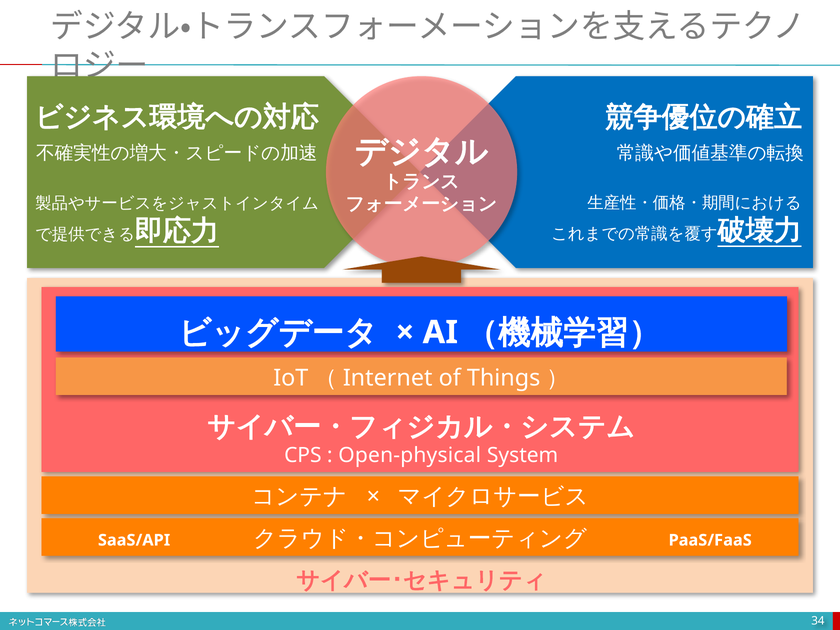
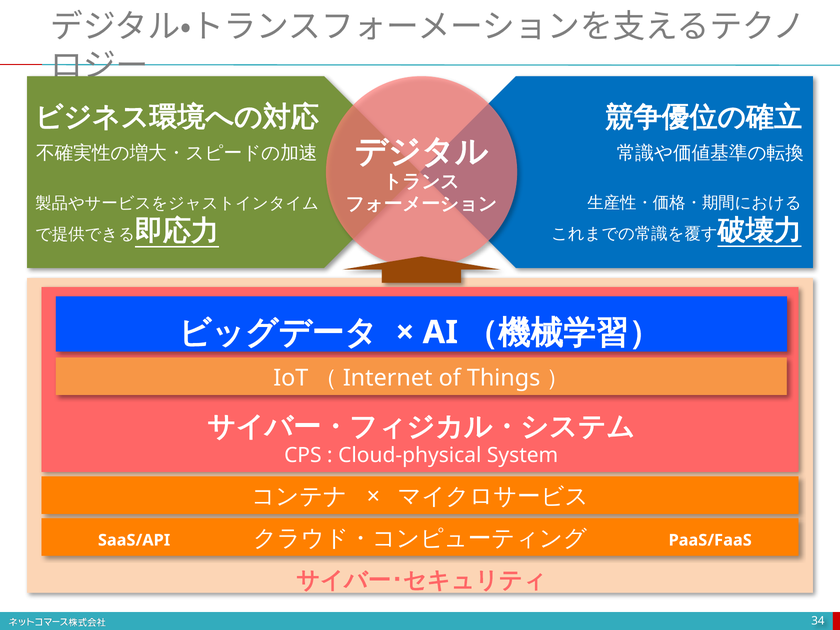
Open-physical: Open-physical -> Cloud-physical (410, 455)
